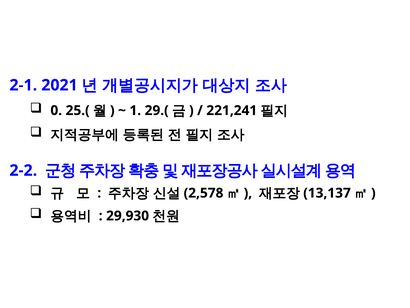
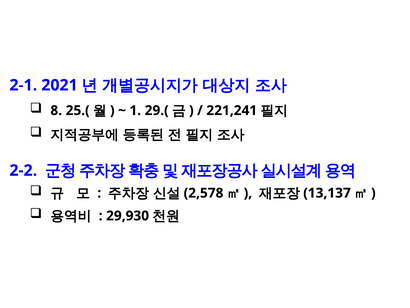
0: 0 -> 8 (56, 110)
